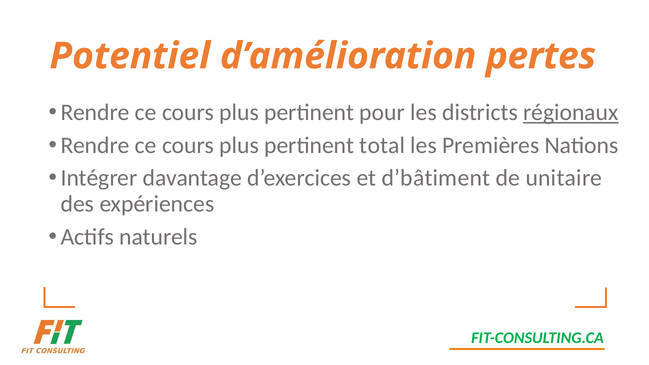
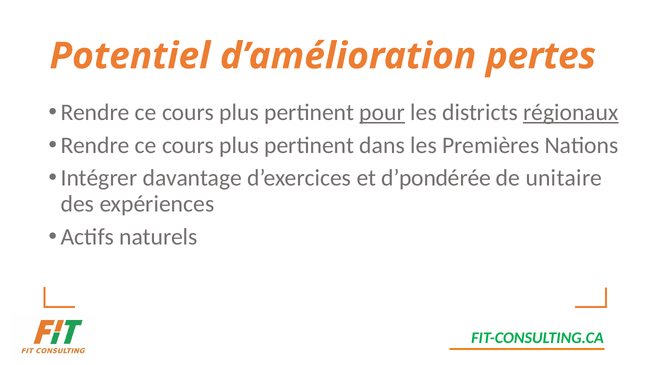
pour underline: none -> present (382, 113)
total: total -> dans (382, 145)
d’bâtiment: d’bâtiment -> d’pondérée (436, 178)
